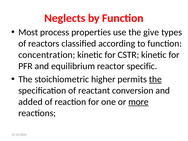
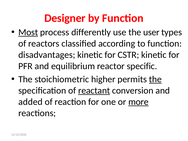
Neglects: Neglects -> Designer (65, 18)
Most underline: none -> present (28, 32)
properties: properties -> differently (91, 32)
give: give -> user (151, 32)
concentration: concentration -> disadvantages (47, 55)
reactant underline: none -> present (94, 91)
